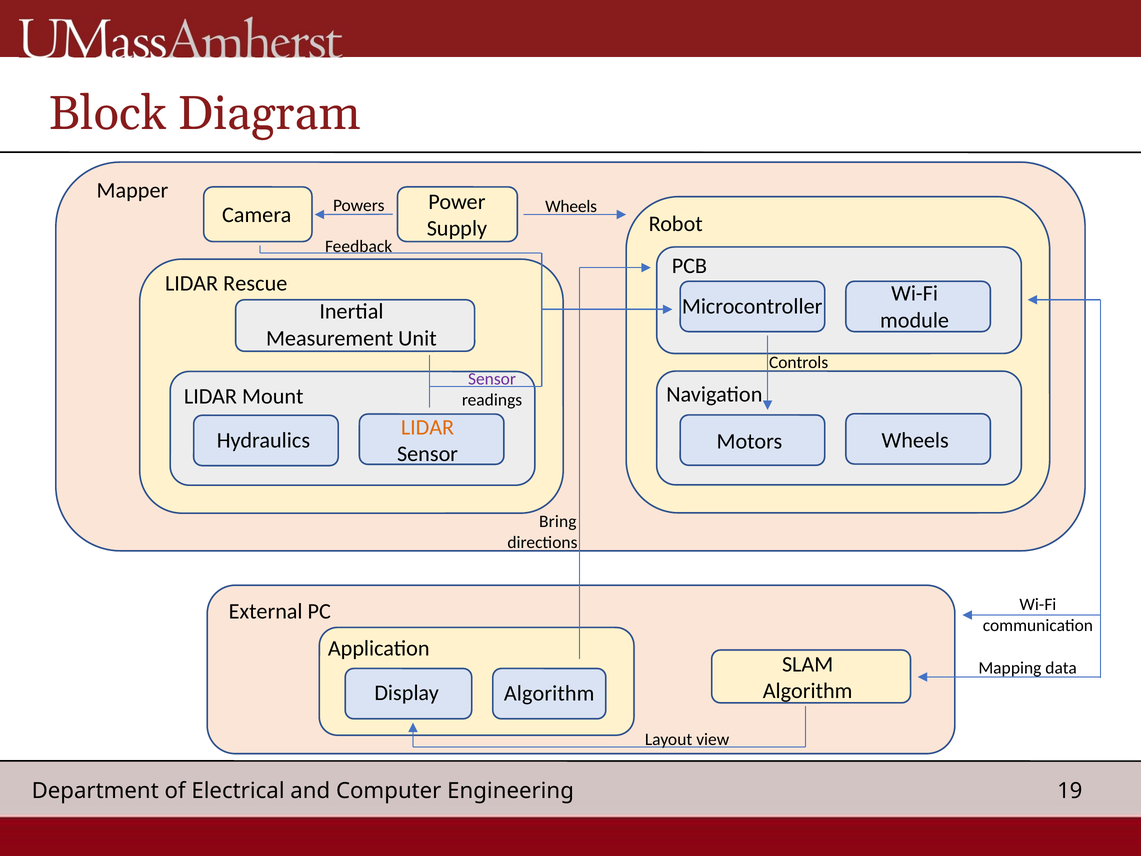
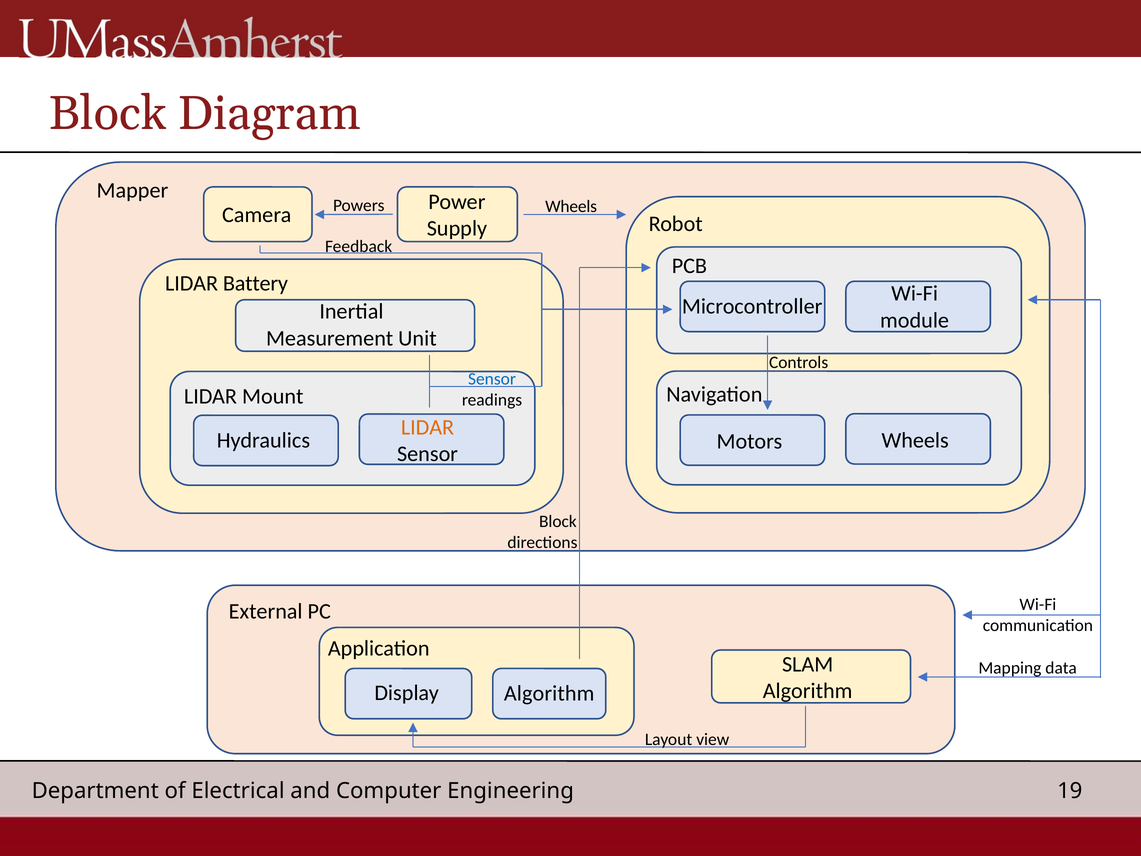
Rescue: Rescue -> Battery (255, 283)
Sensor colour: purple -> blue (492, 379)
Bring: Bring -> Block (558, 522)
